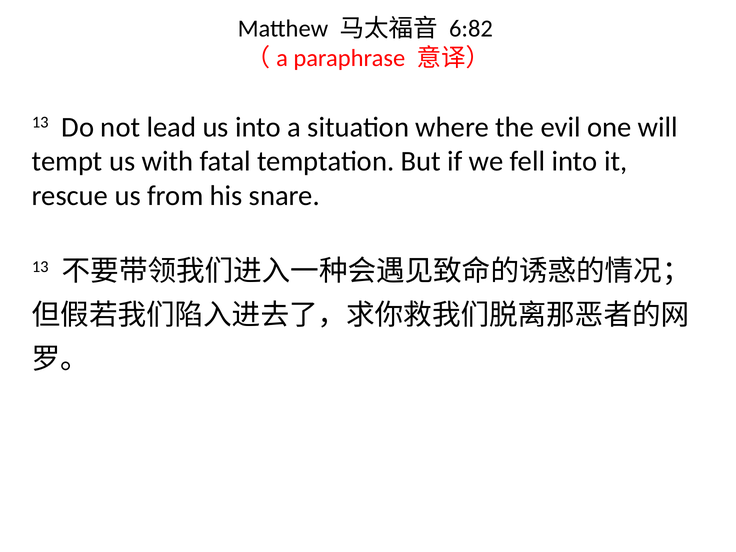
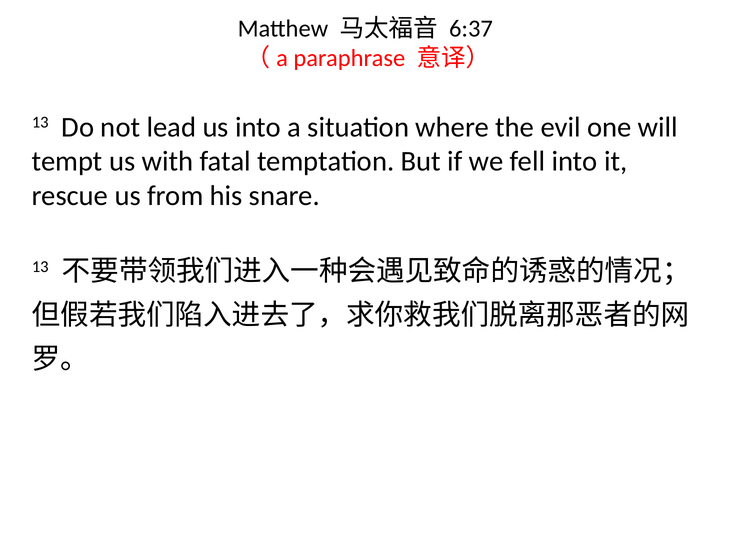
6:82: 6:82 -> 6:37 (471, 29)
